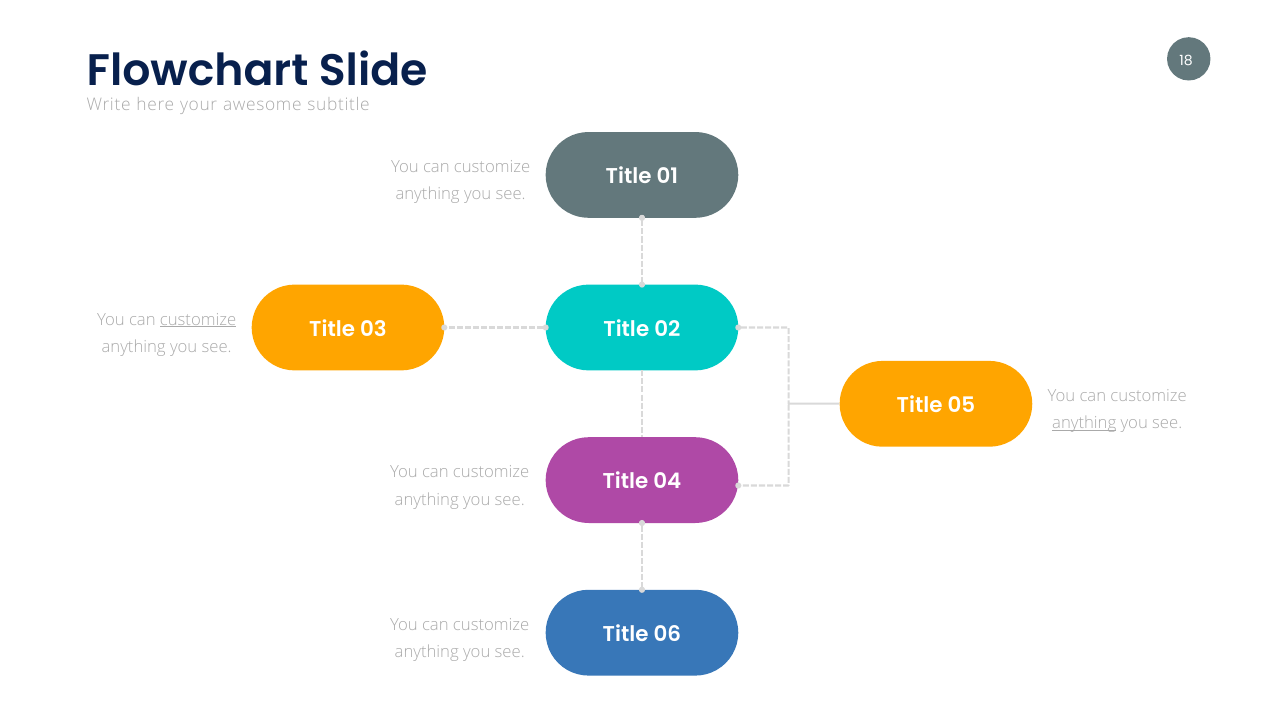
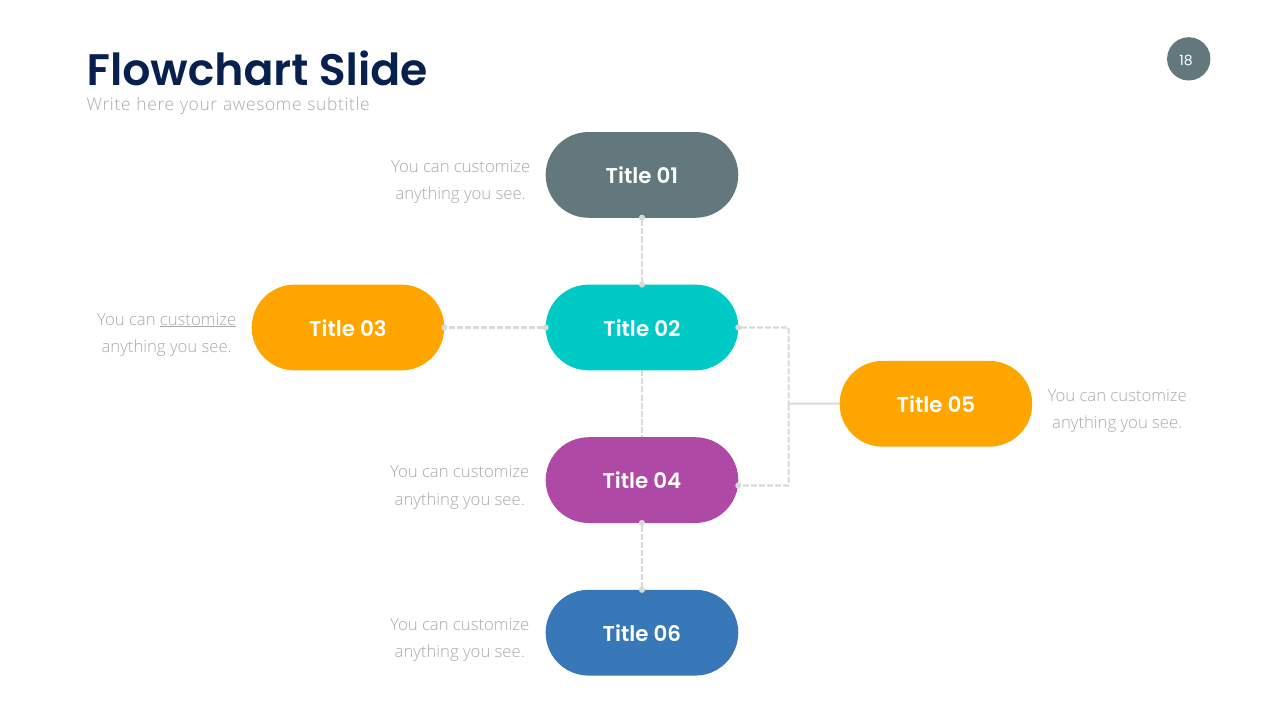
anything underline: present -> none (1084, 424)
